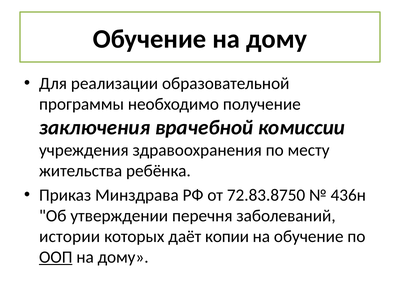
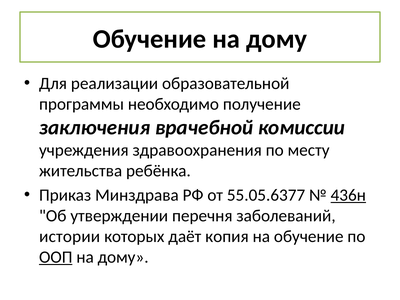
72.83.8750: 72.83.8750 -> 55.05.6377 (266, 195)
436н underline: none -> present (348, 195)
копии: копии -> копия (227, 237)
